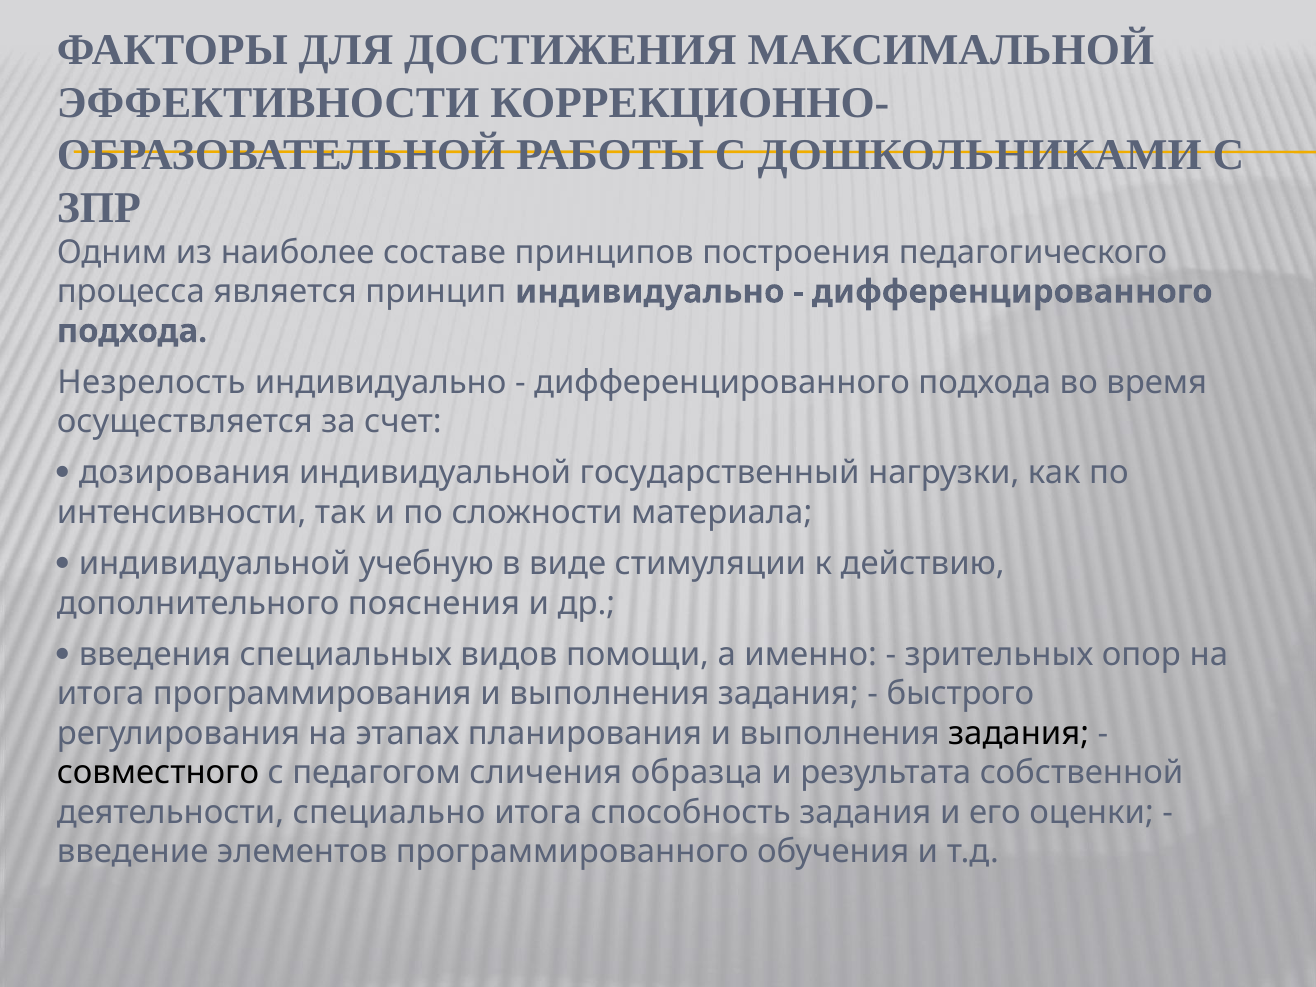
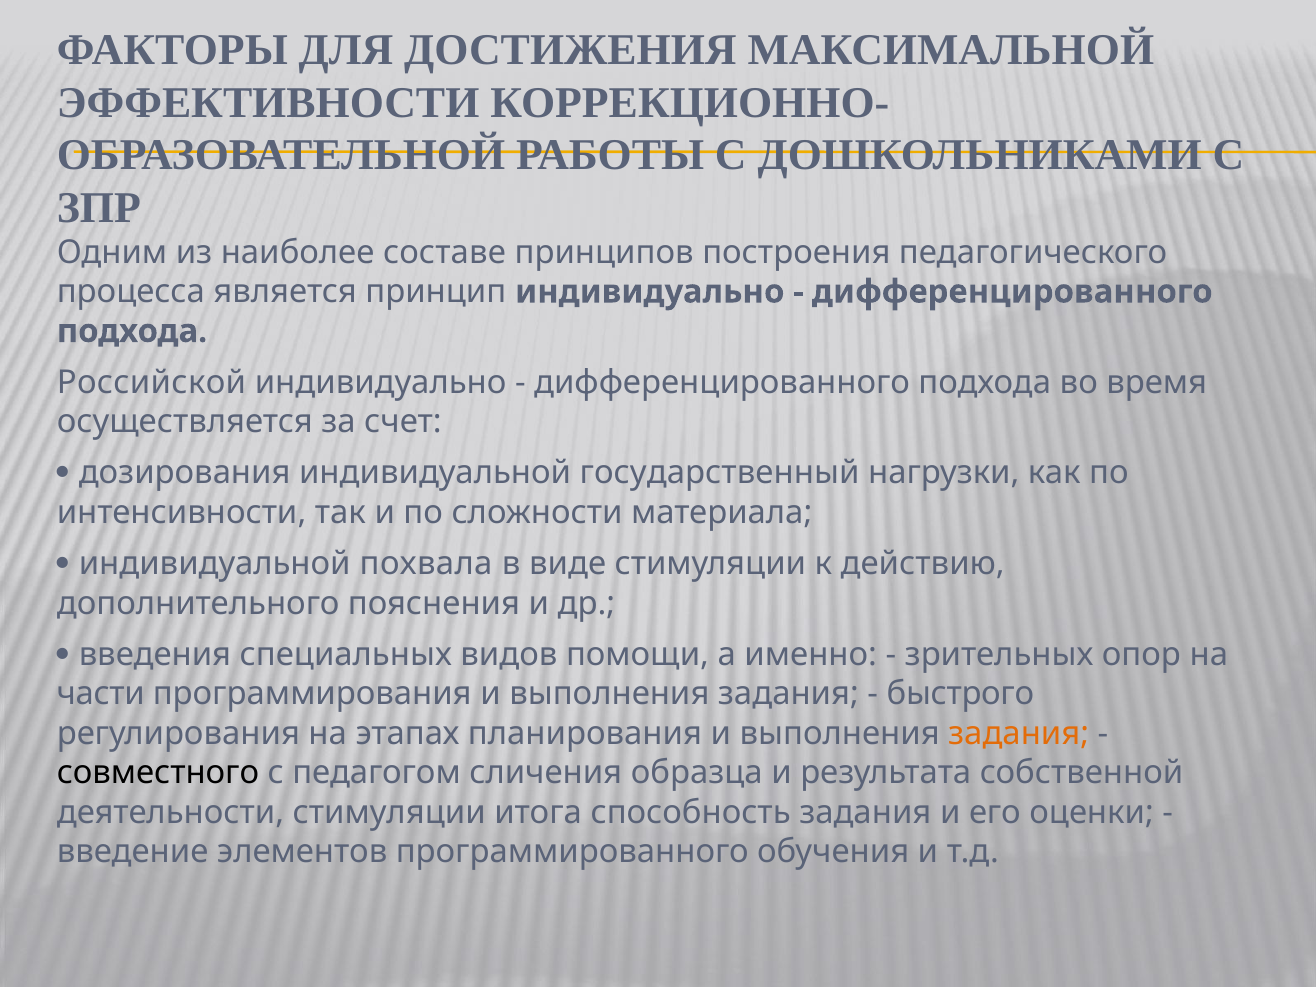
Незрелость: Незрелость -> Российской (151, 382)
учебную: учебную -> похвала (426, 564)
итога: итога -> части (101, 694)
задания colour: black -> orange (1019, 733)
деятельности специально: специально -> стимуляции (389, 812)
